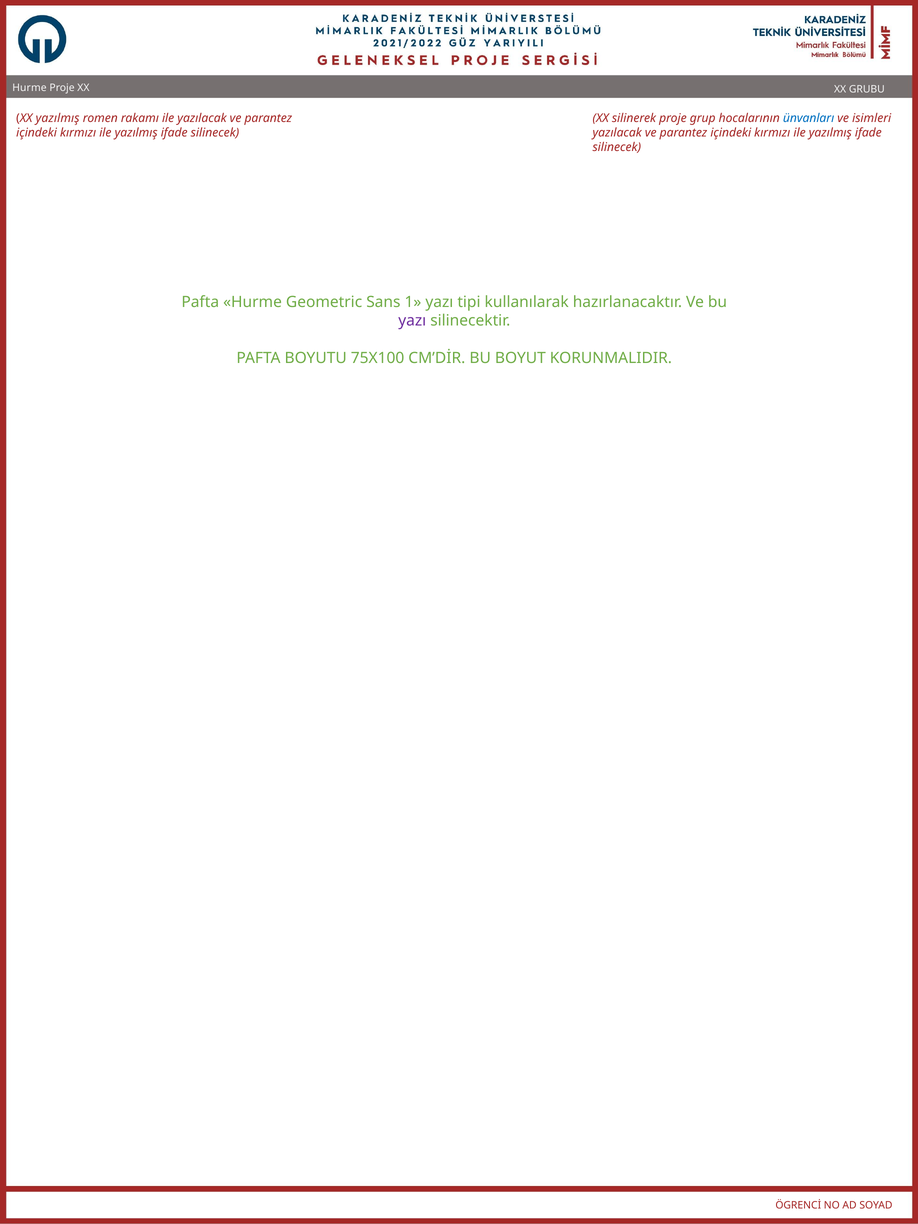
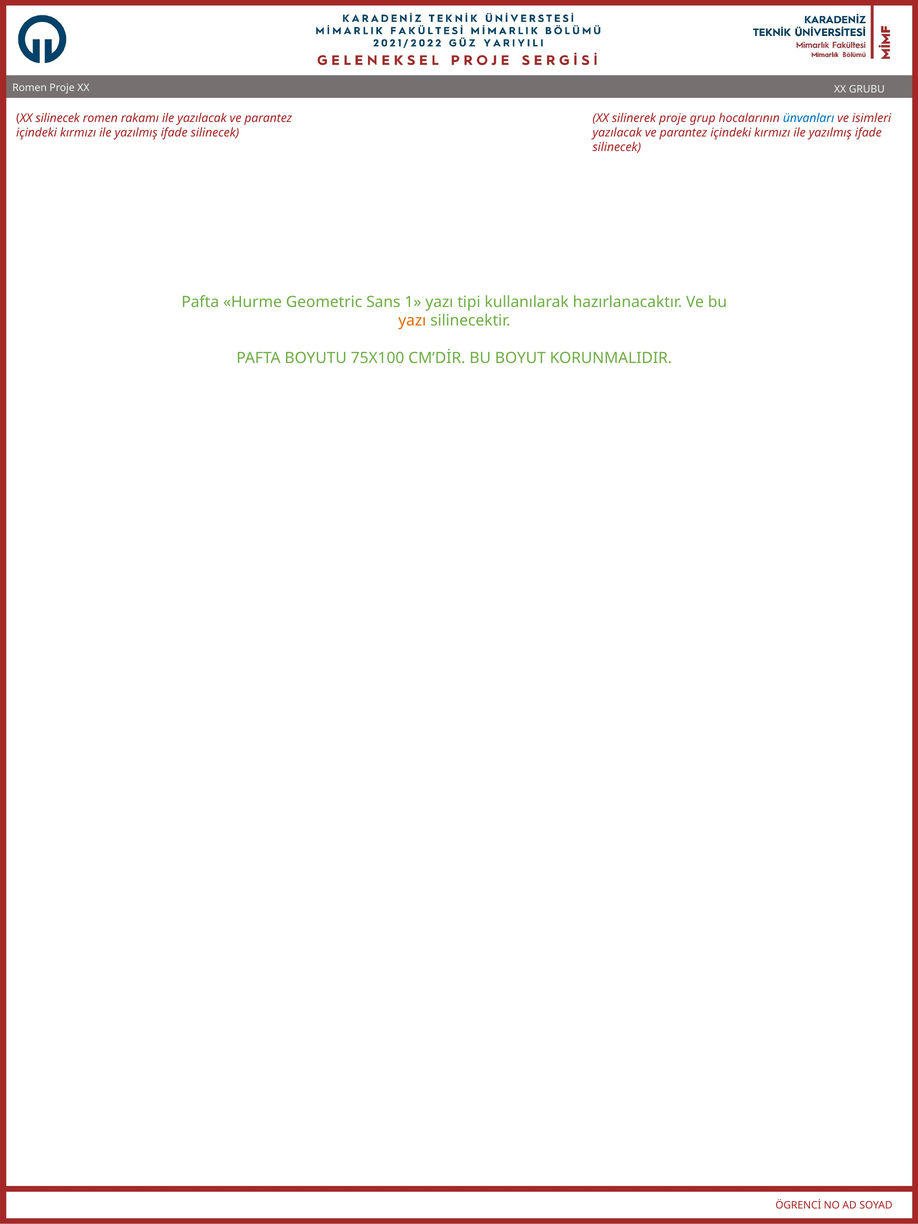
Hurme: Hurme -> Romen (30, 88)
XX yazılmış: yazılmış -> silinecek (58, 118)
yazı colour: purple -> orange (412, 321)
